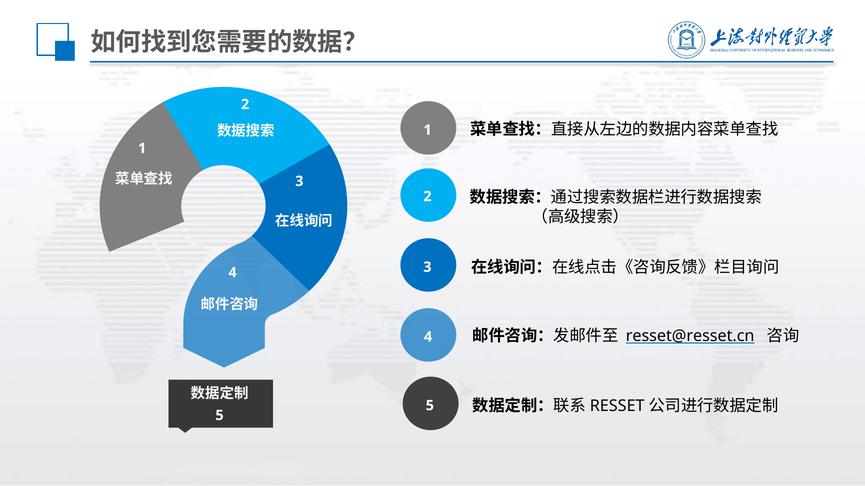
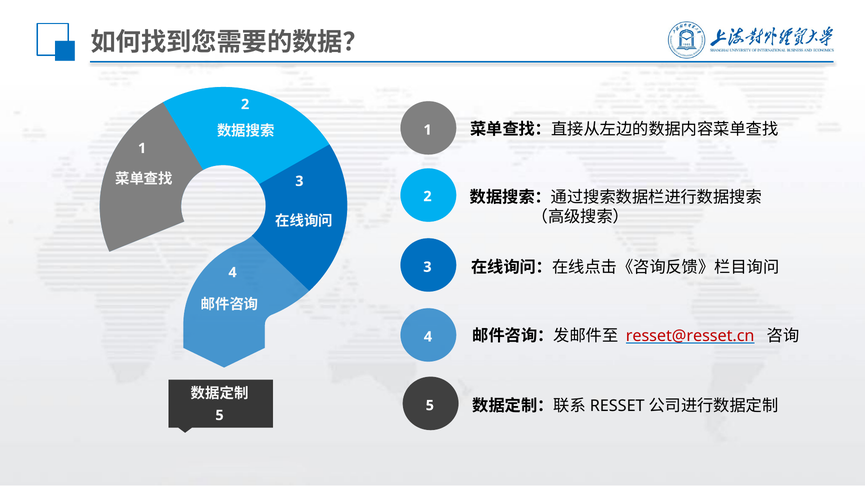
resset@resset.cn colour: black -> red (690, 336)
